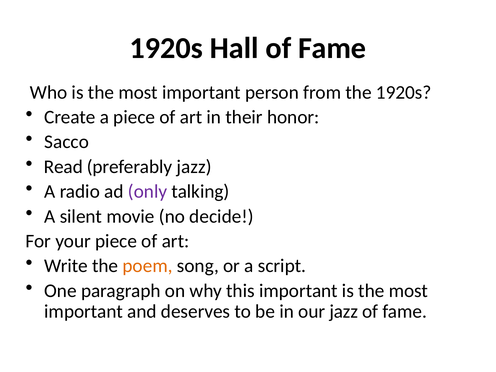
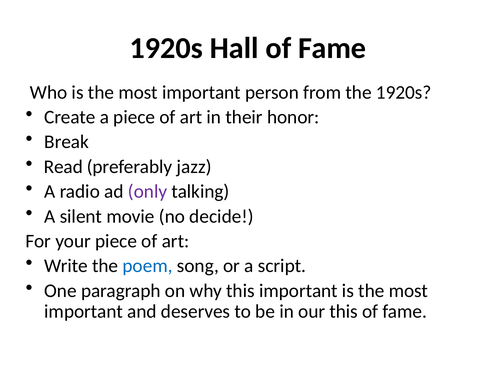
Sacco: Sacco -> Break (67, 142)
poem colour: orange -> blue (148, 266)
our jazz: jazz -> this (344, 312)
